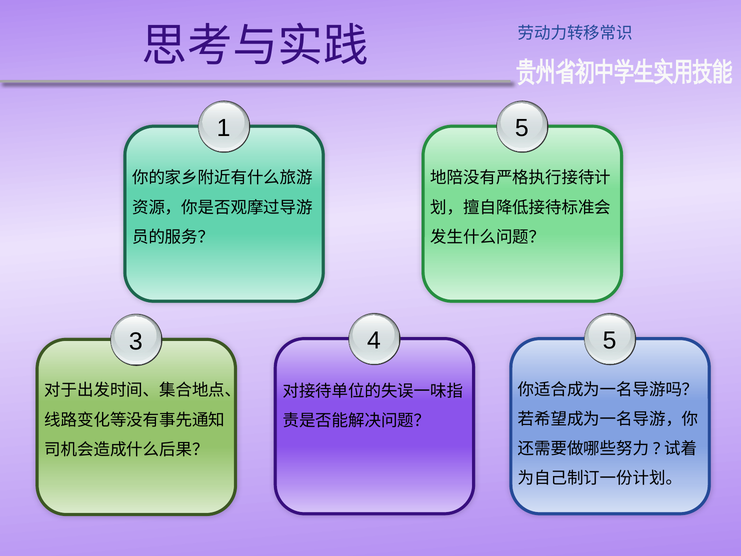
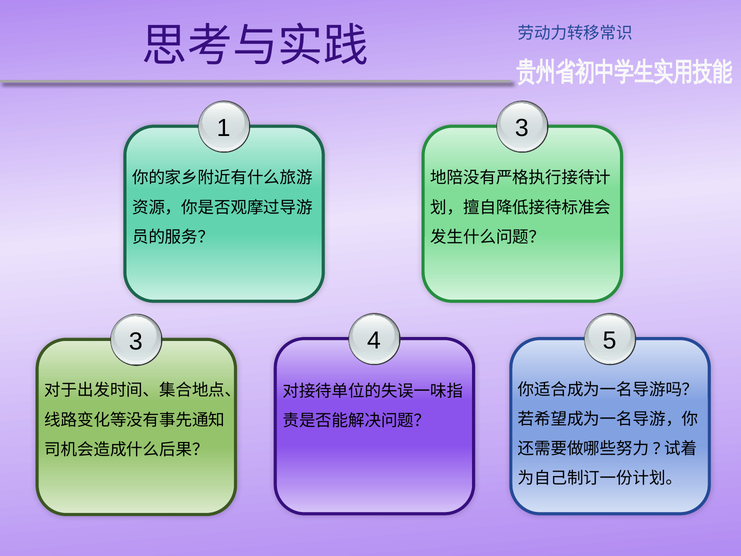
1 5: 5 -> 3 (522, 128)
